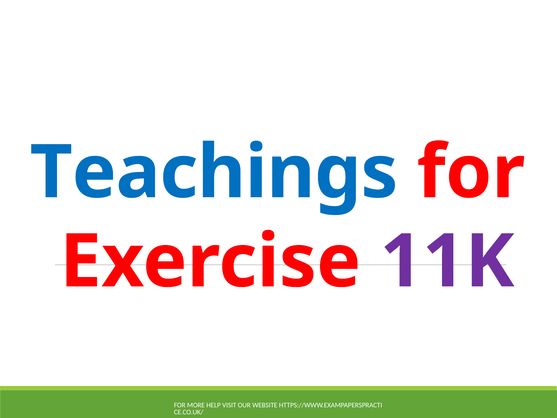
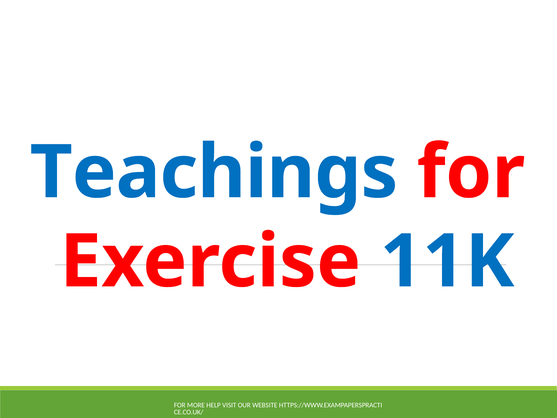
11K colour: purple -> blue (447, 262)
